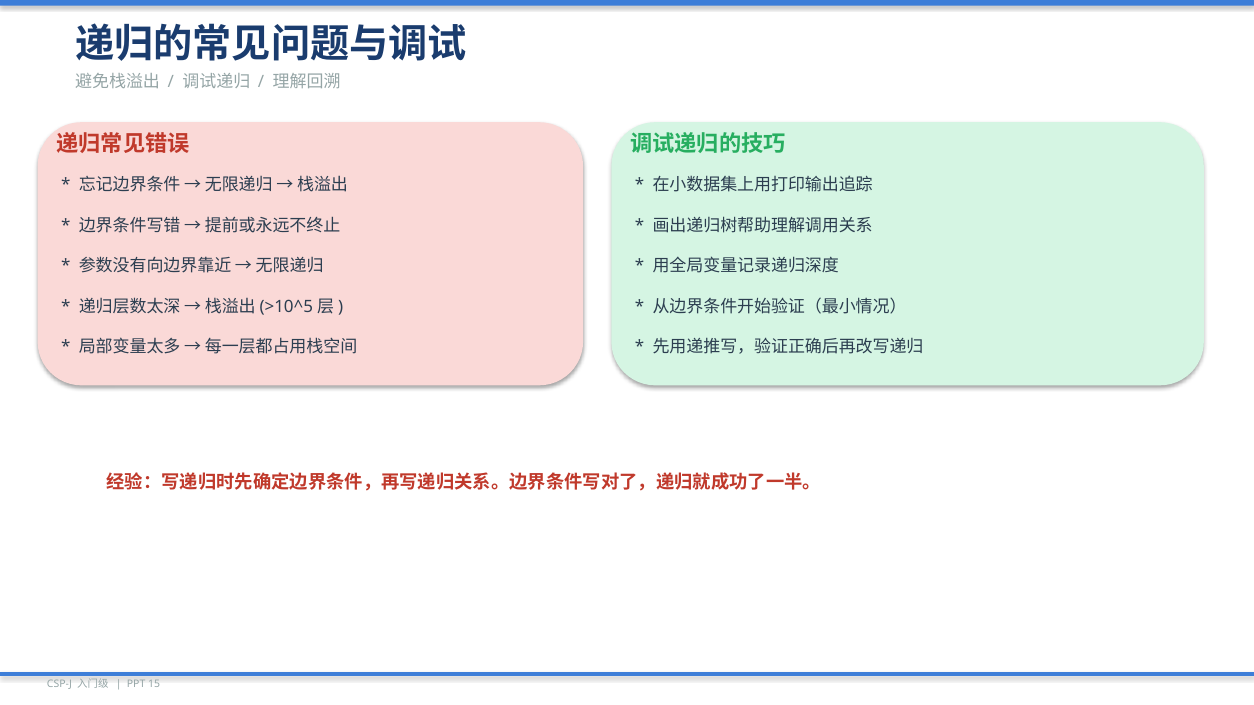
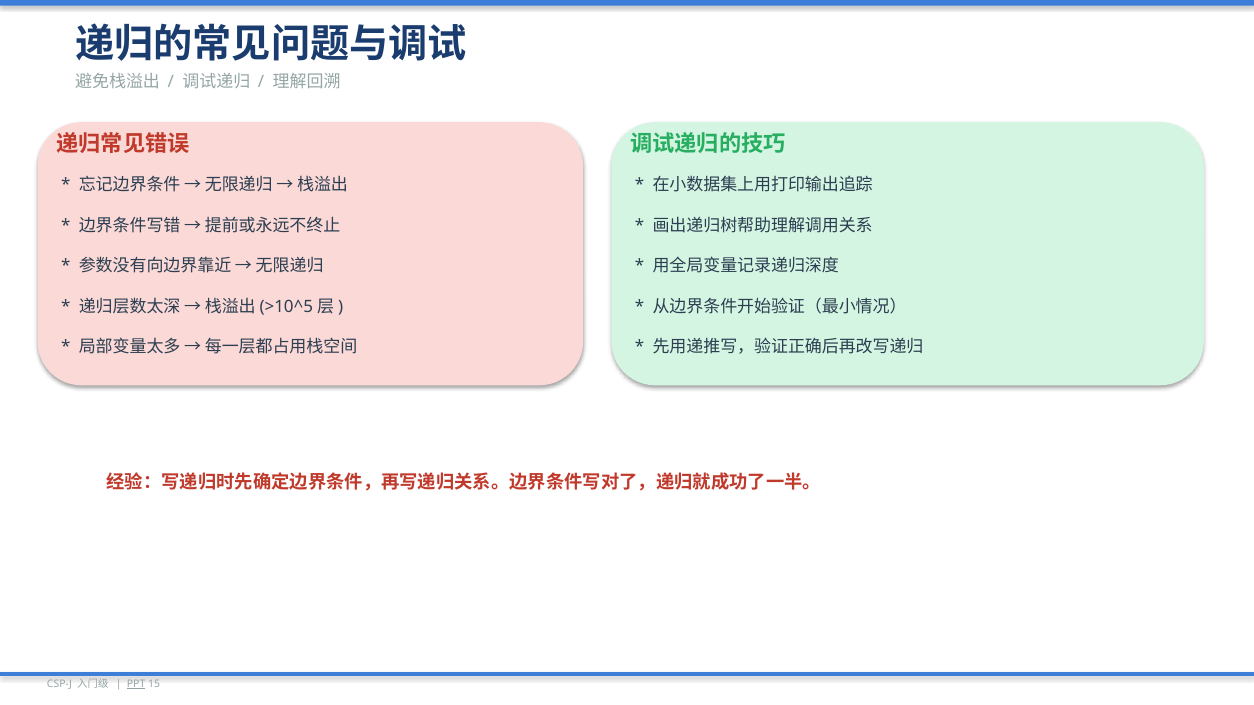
PPT underline: none -> present (136, 684)
